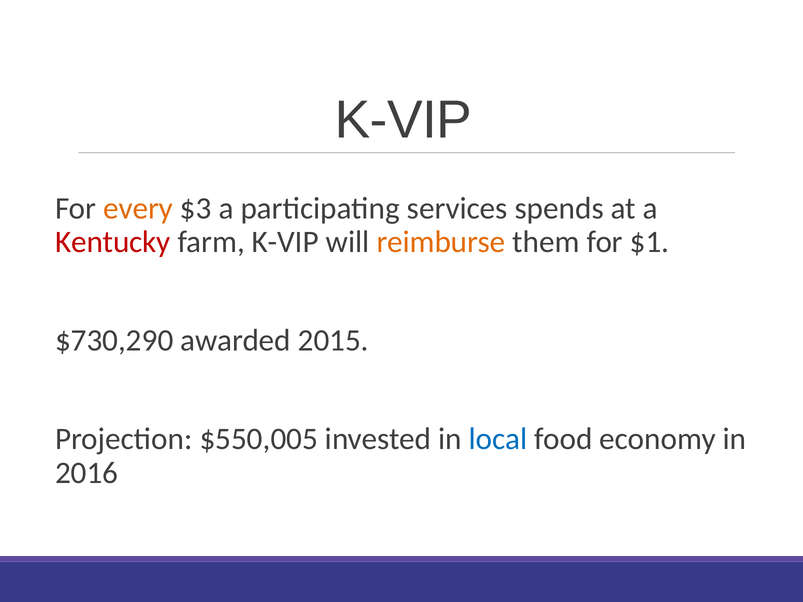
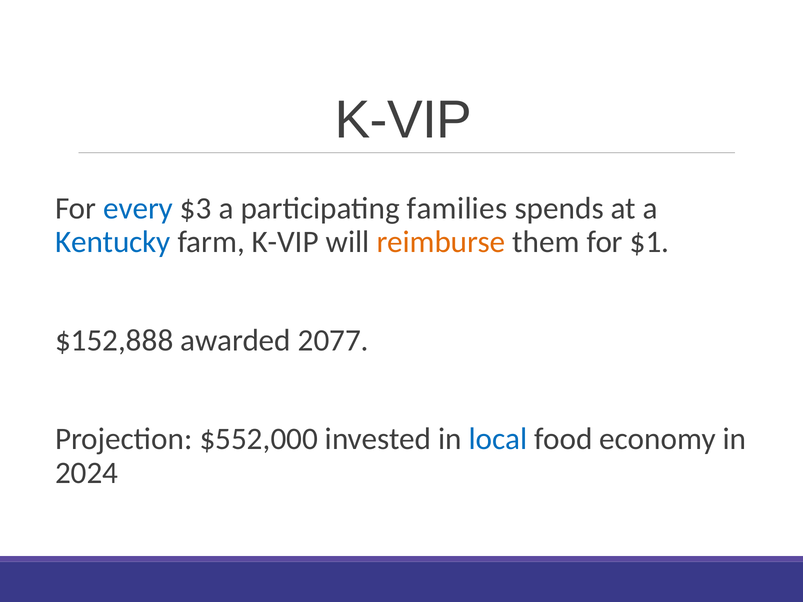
every colour: orange -> blue (138, 208)
services: services -> families (457, 208)
Kentucky colour: red -> blue (113, 242)
$730,290: $730,290 -> $152,888 (114, 341)
2015: 2015 -> 2077 (333, 341)
$550,005: $550,005 -> $552,000 (259, 439)
2016: 2016 -> 2024 (87, 473)
